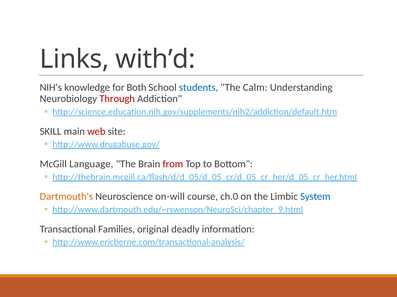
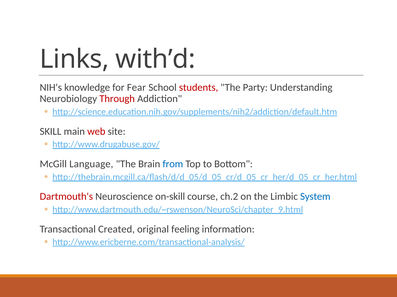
Both: Both -> Fear (136, 88)
students colour: blue -> red (199, 88)
Calm: Calm -> Party (255, 88)
from colour: red -> blue (173, 164)
Dartmouth's colour: orange -> red (66, 197)
on-will: on-will -> on-skill (170, 197)
ch.0: ch.0 -> ch.2 (229, 197)
Families: Families -> Created (116, 230)
deadly: deadly -> feeling (185, 230)
